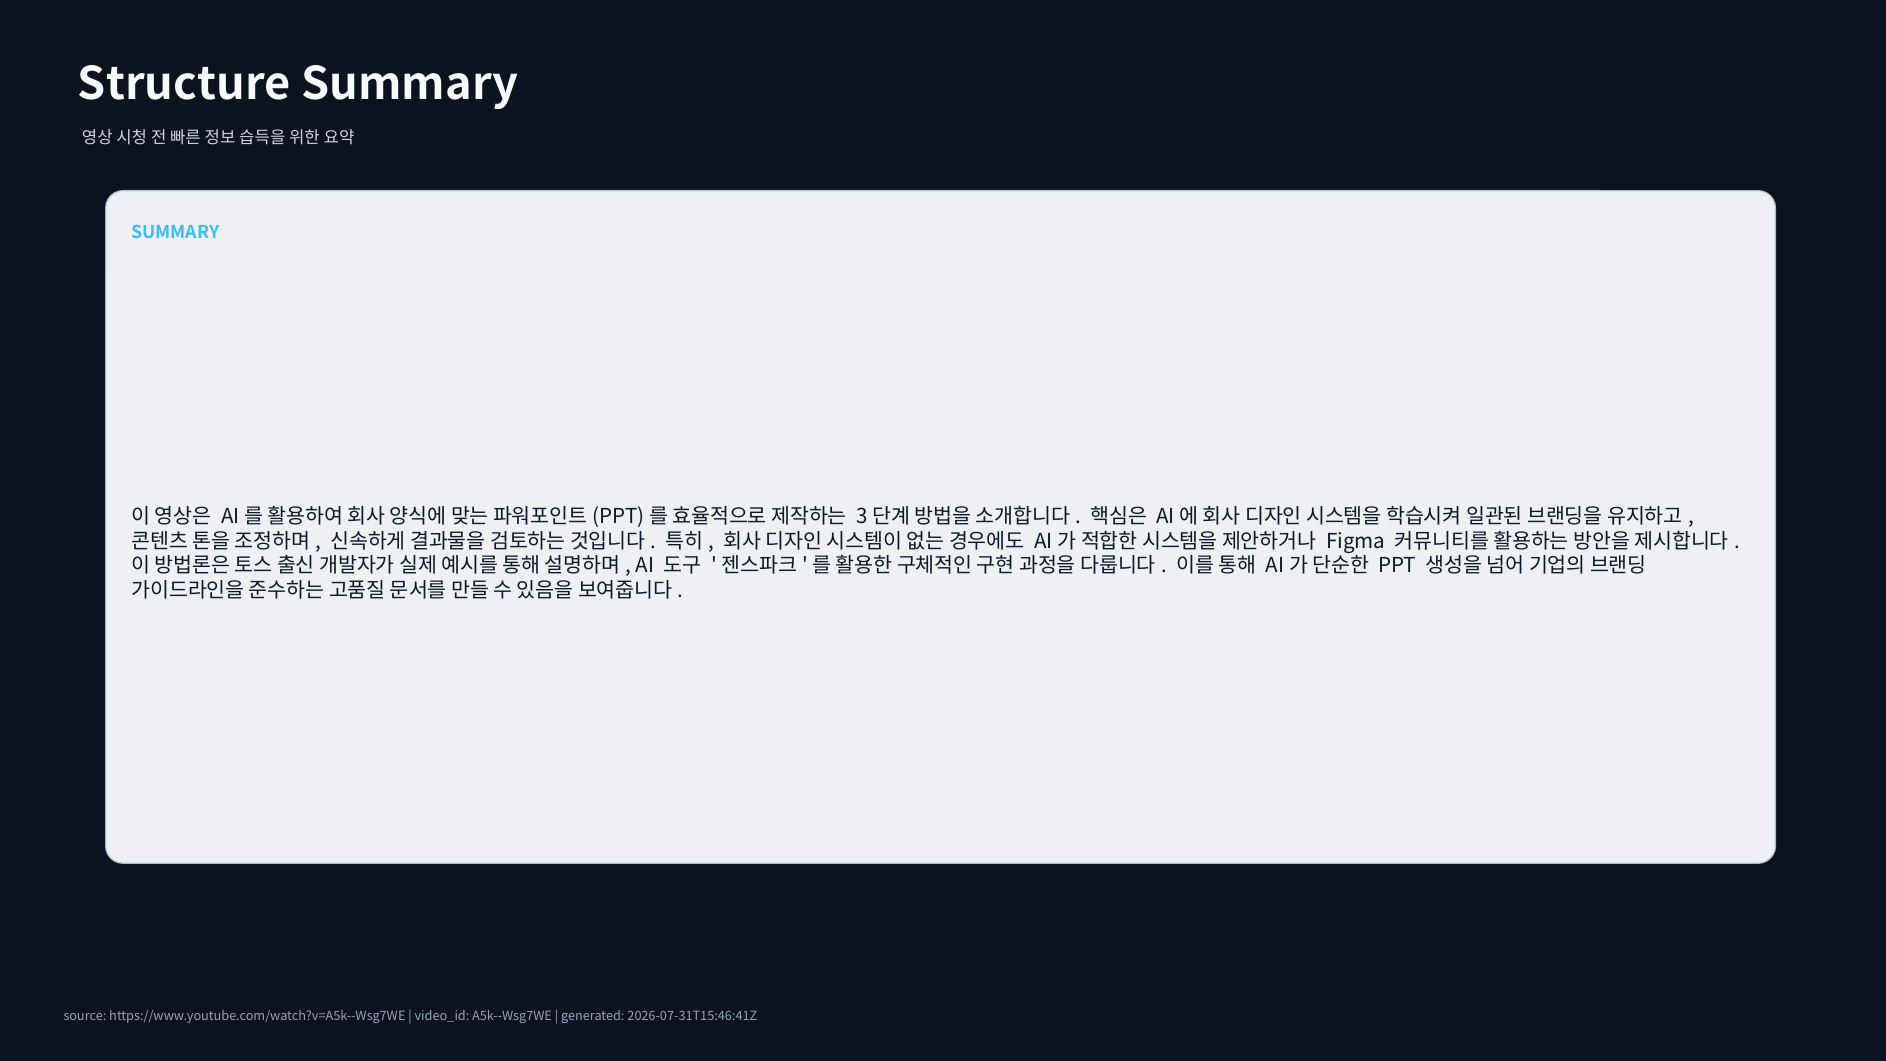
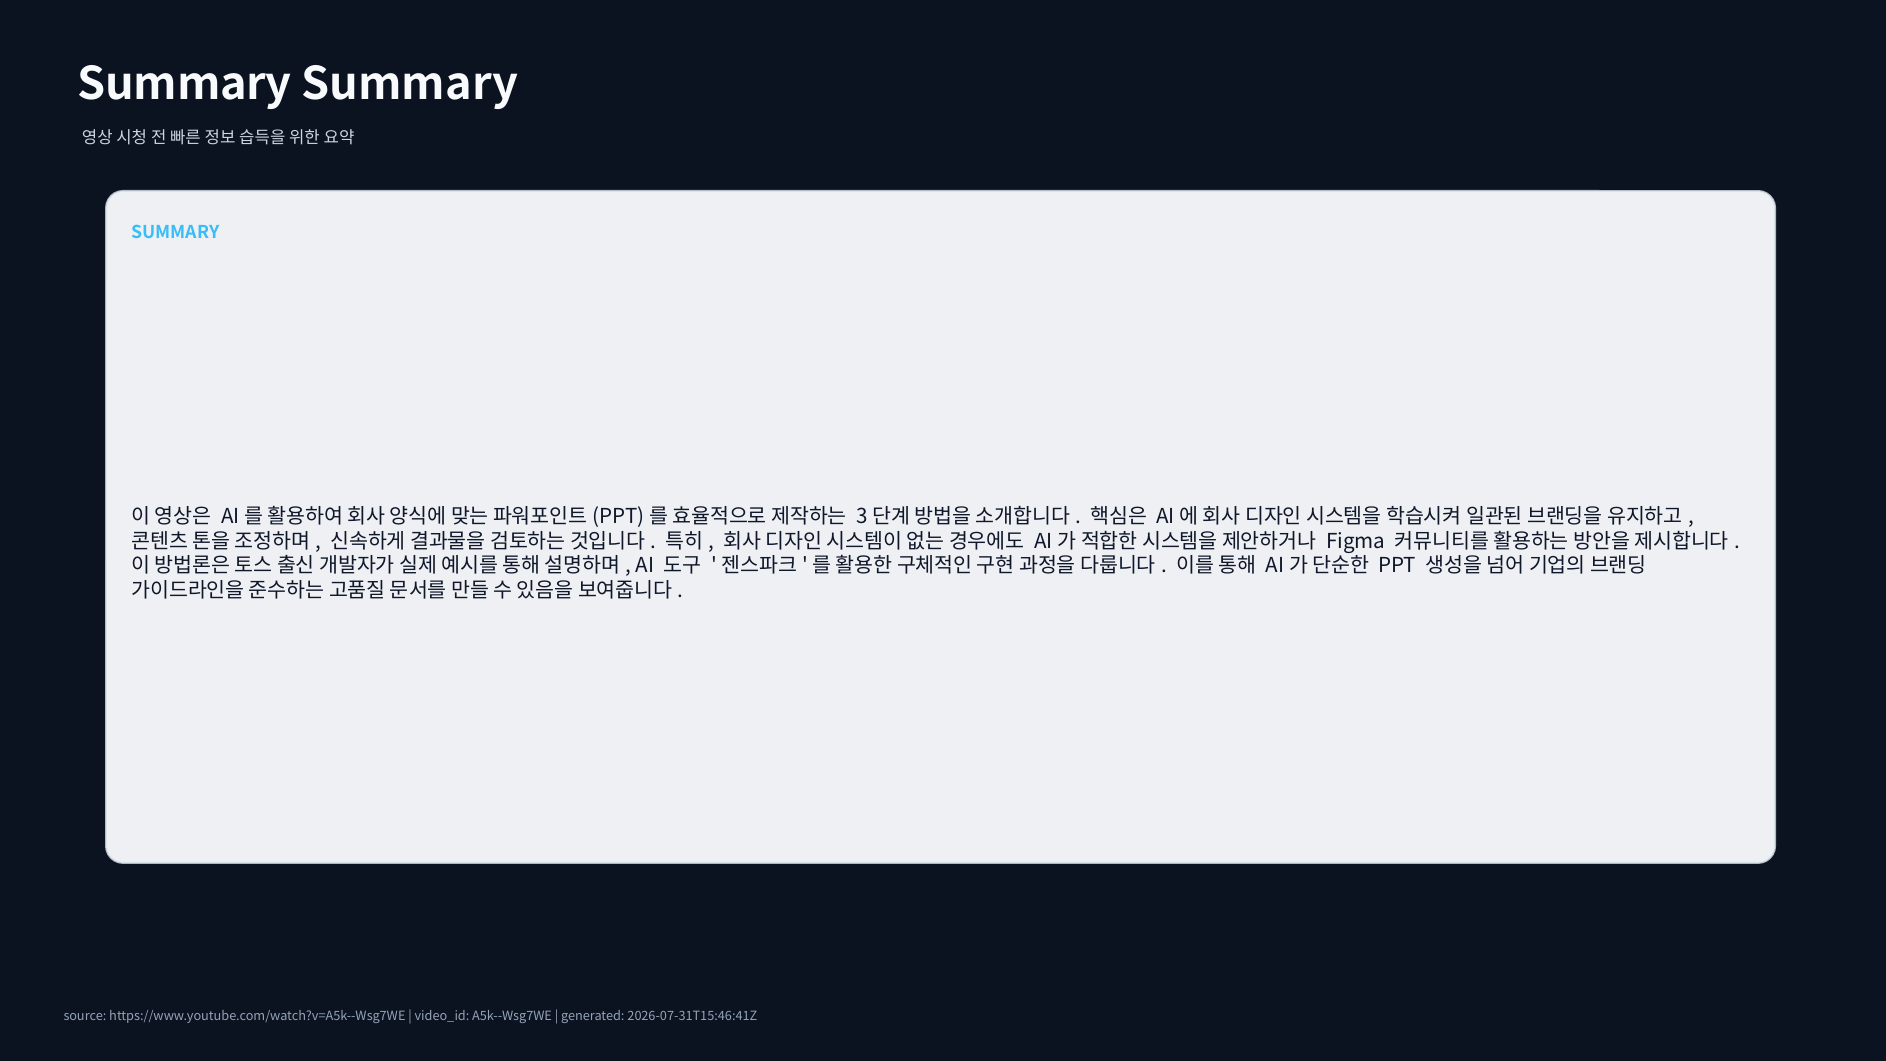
Structure: Structure -> Summary (185, 84)
